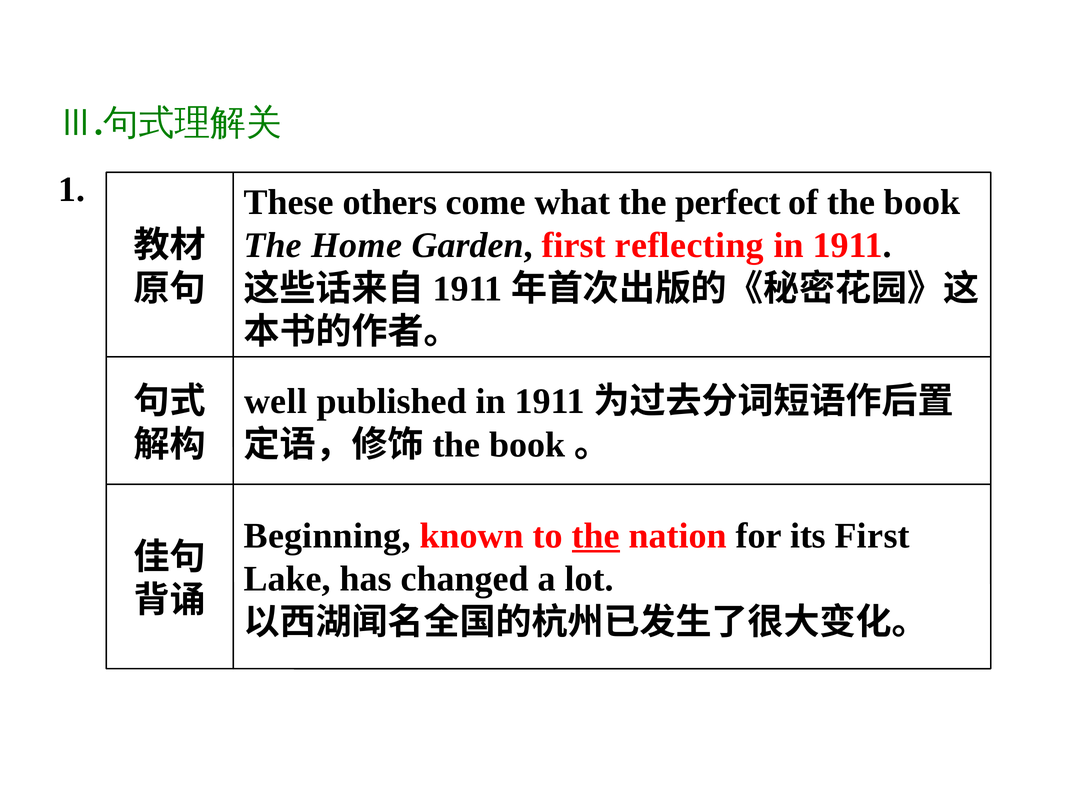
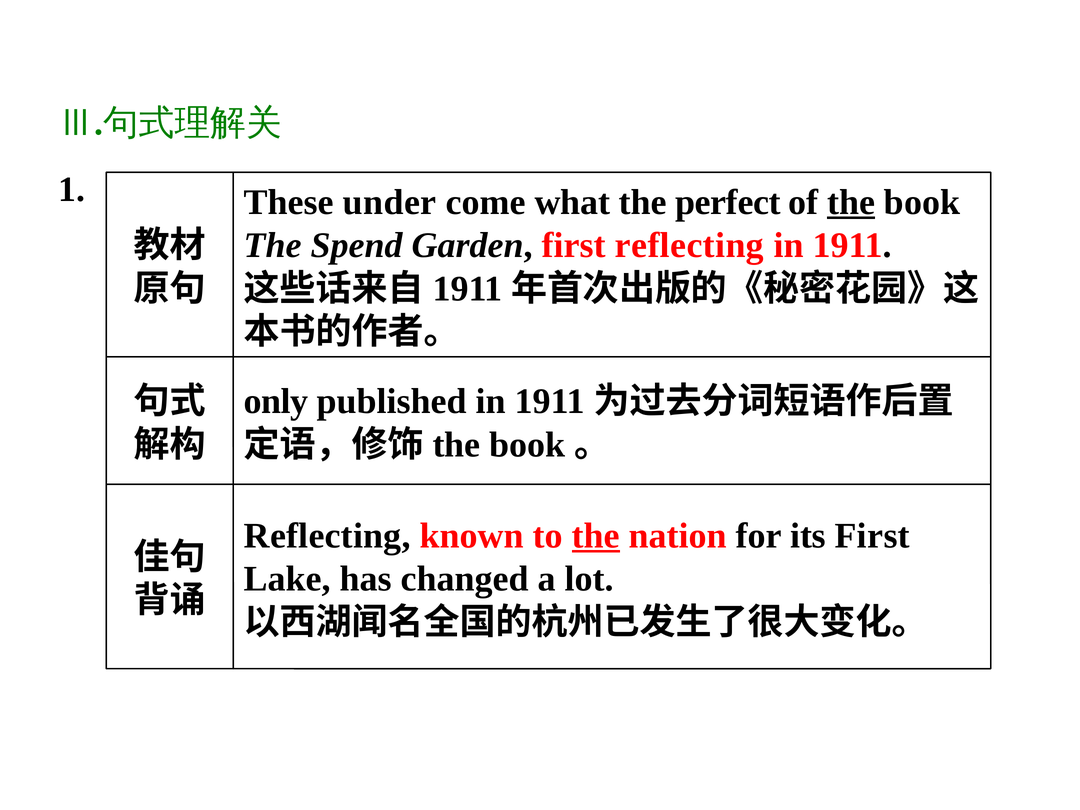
others: others -> under (390, 202)
the underline: none -> present (851, 202)
Home: Home -> Spend (357, 245)
well: well -> only (276, 401)
Beginning: Beginning -> Reflecting (327, 536)
